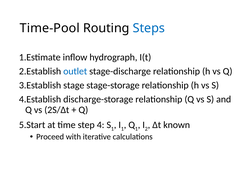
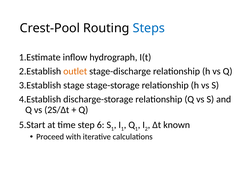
Time-Pool: Time-Pool -> Crest-Pool (50, 28)
outlet colour: blue -> orange (75, 71)
4: 4 -> 6 (101, 125)
